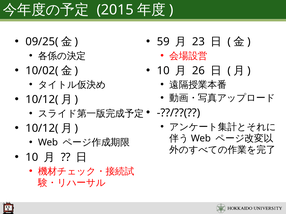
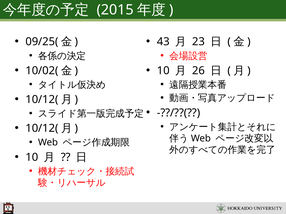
59: 59 -> 43 (163, 42)
